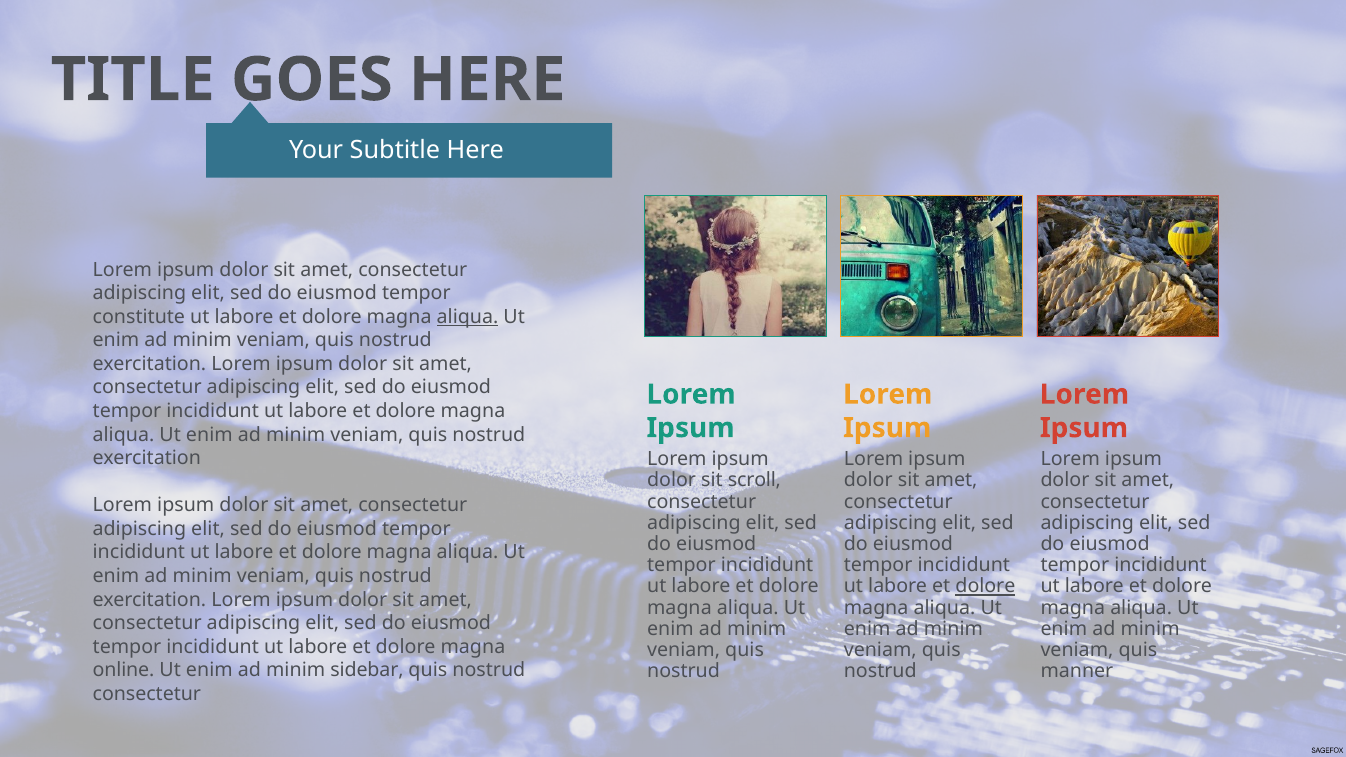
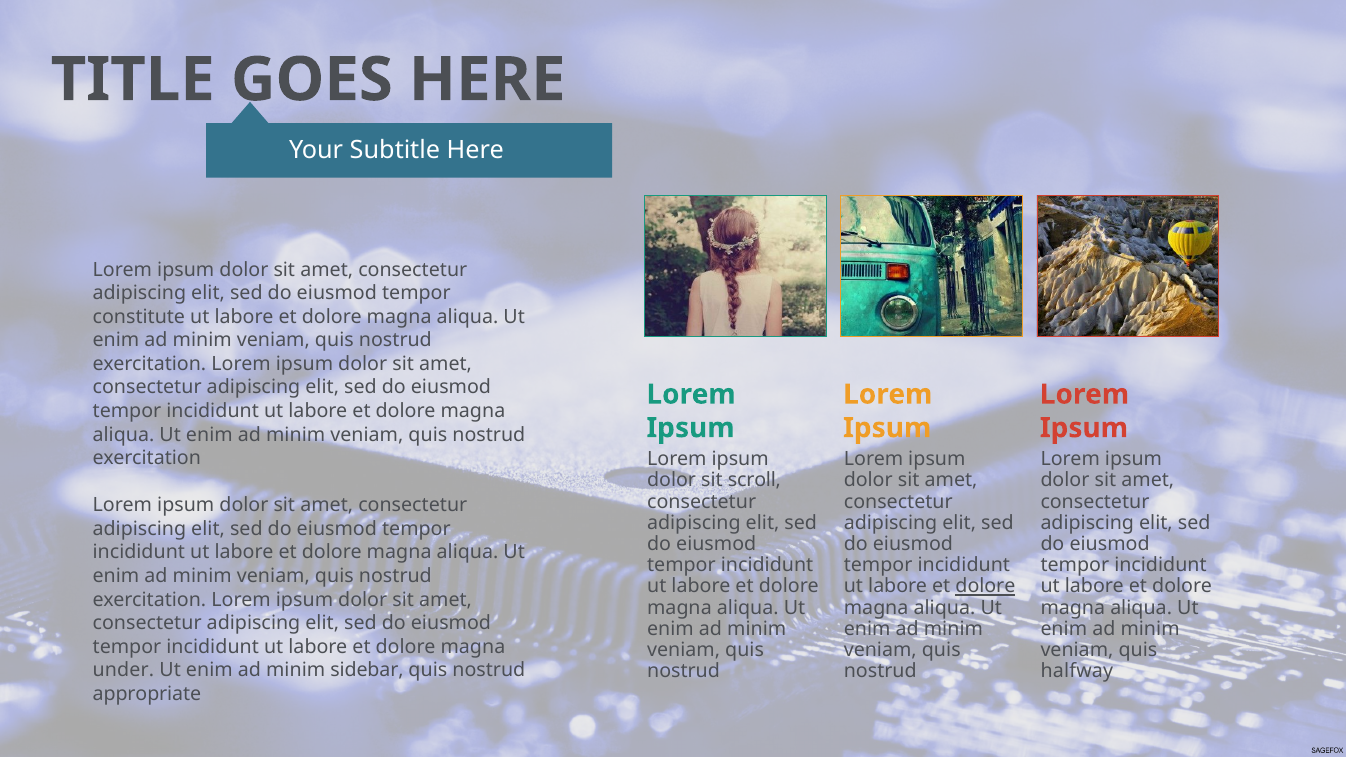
aliqua underline: present -> none (468, 317)
online: online -> under (123, 670)
manner: manner -> halfway (1077, 671)
consectetur: consectetur -> appropriate (147, 694)
